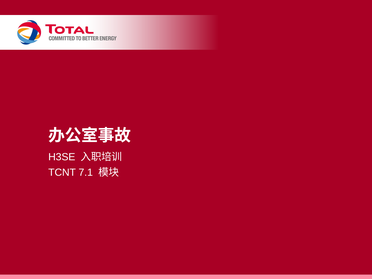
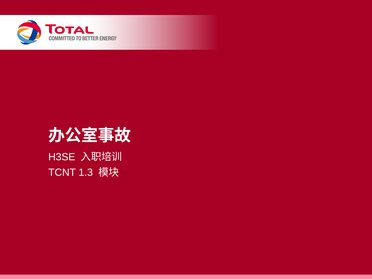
7.1: 7.1 -> 1.3 (86, 172)
